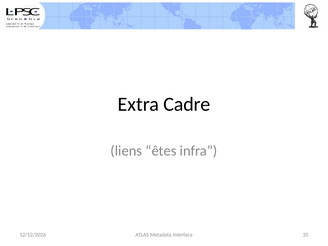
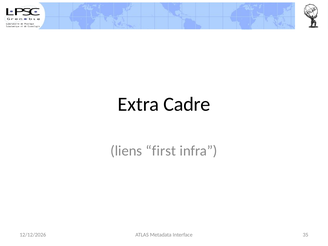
êtes: êtes -> first (161, 151)
